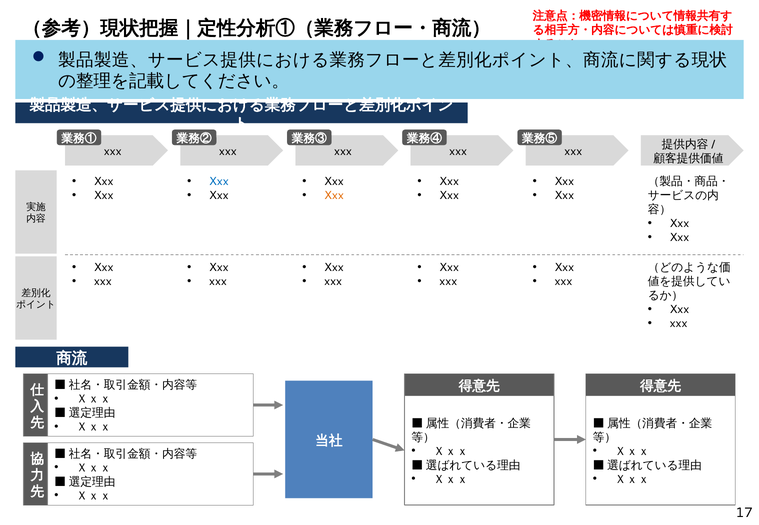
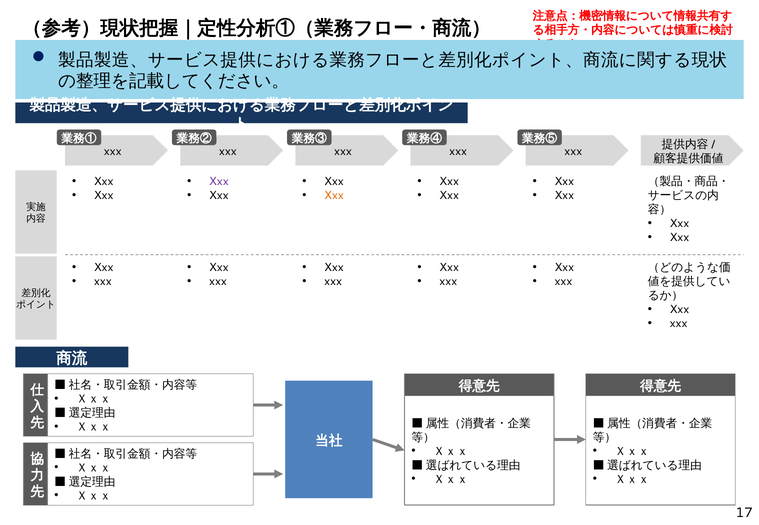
Xxx colour: blue -> purple (219, 182)
